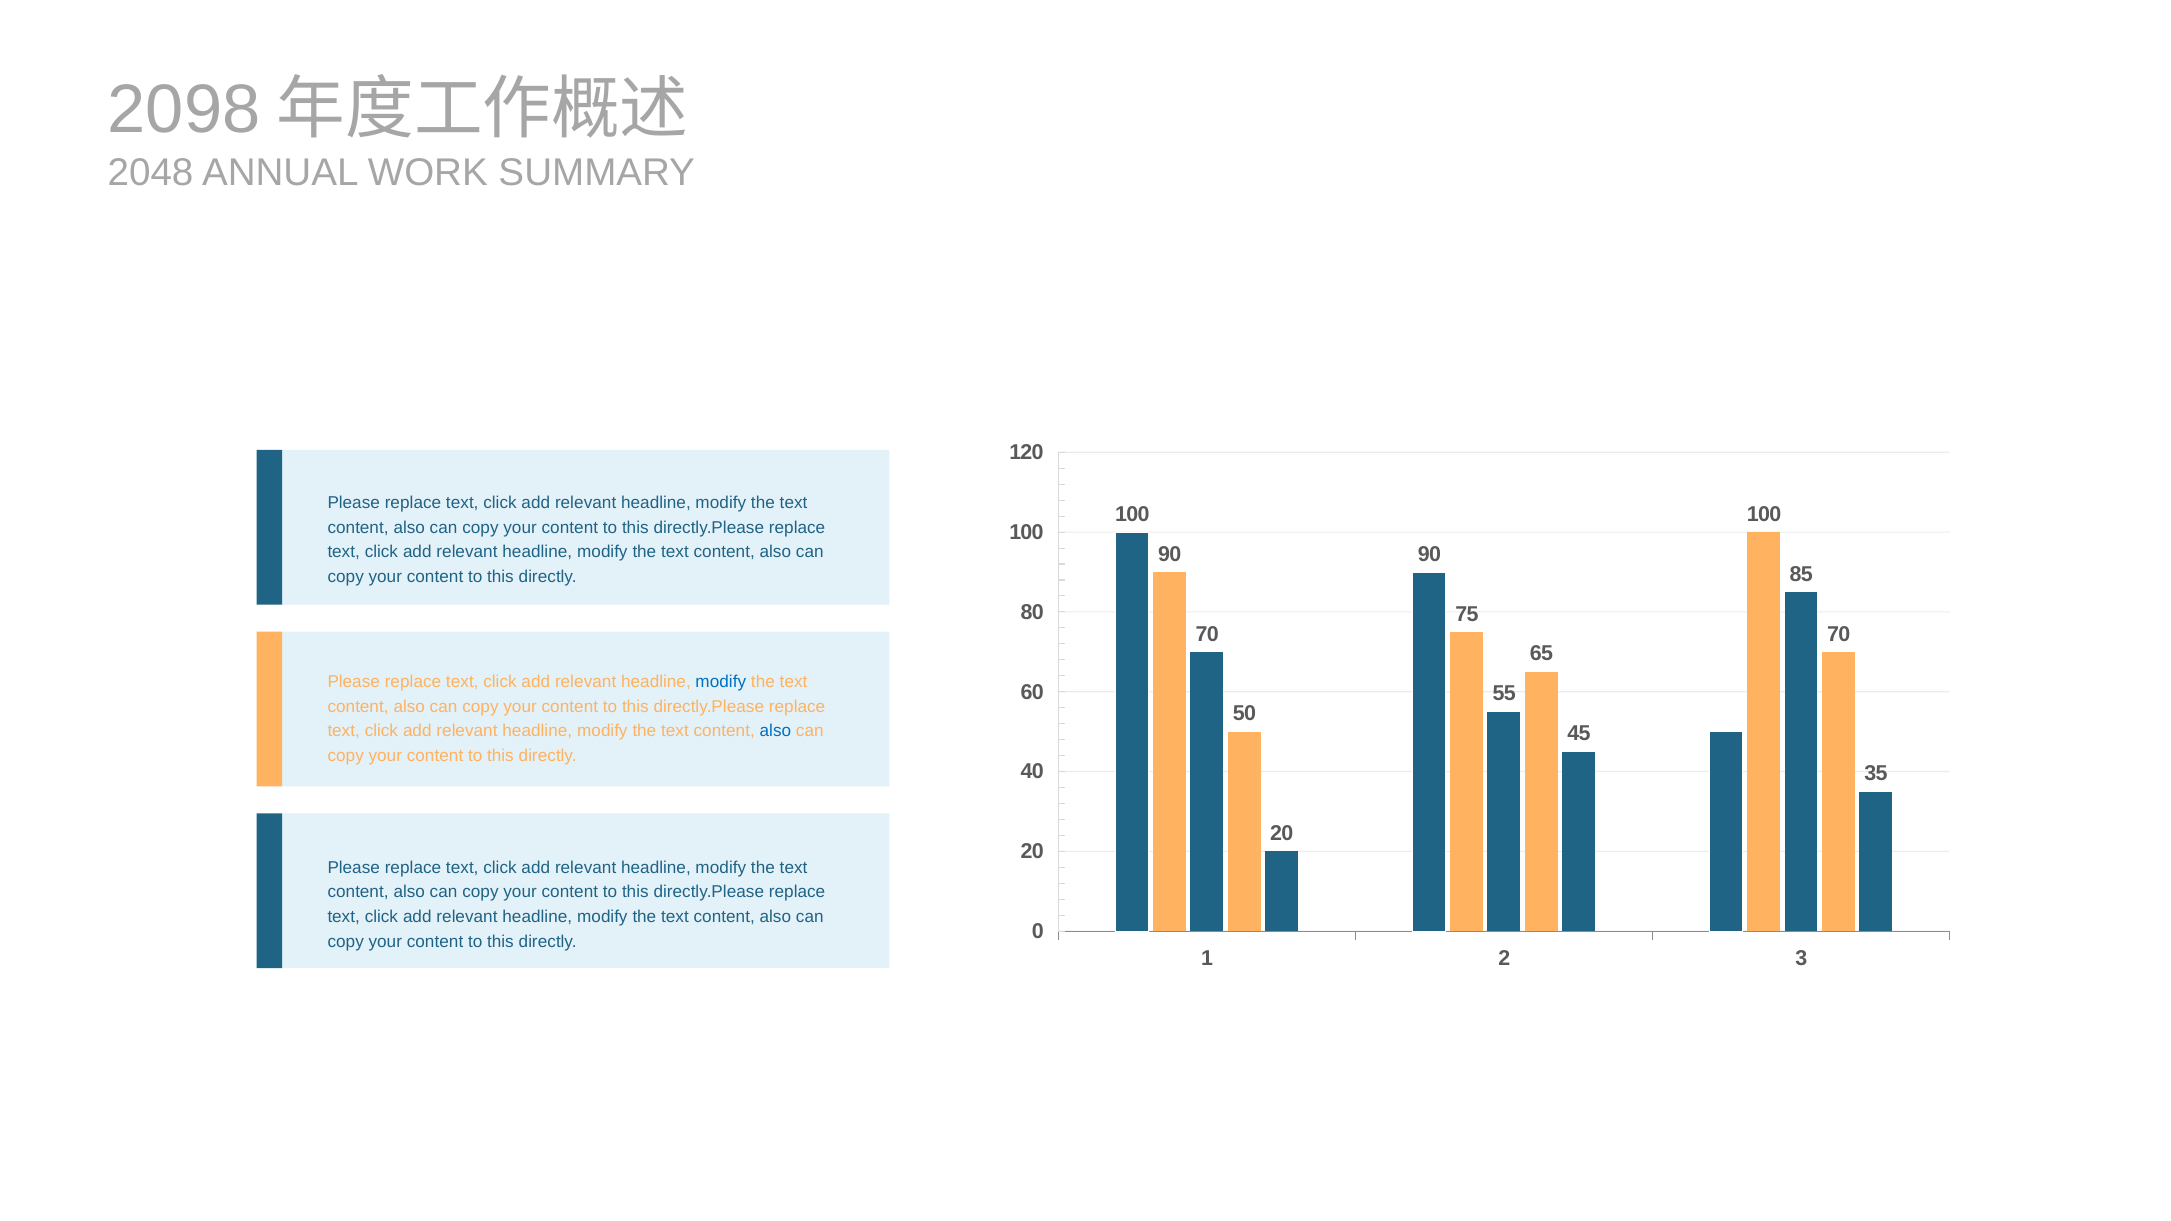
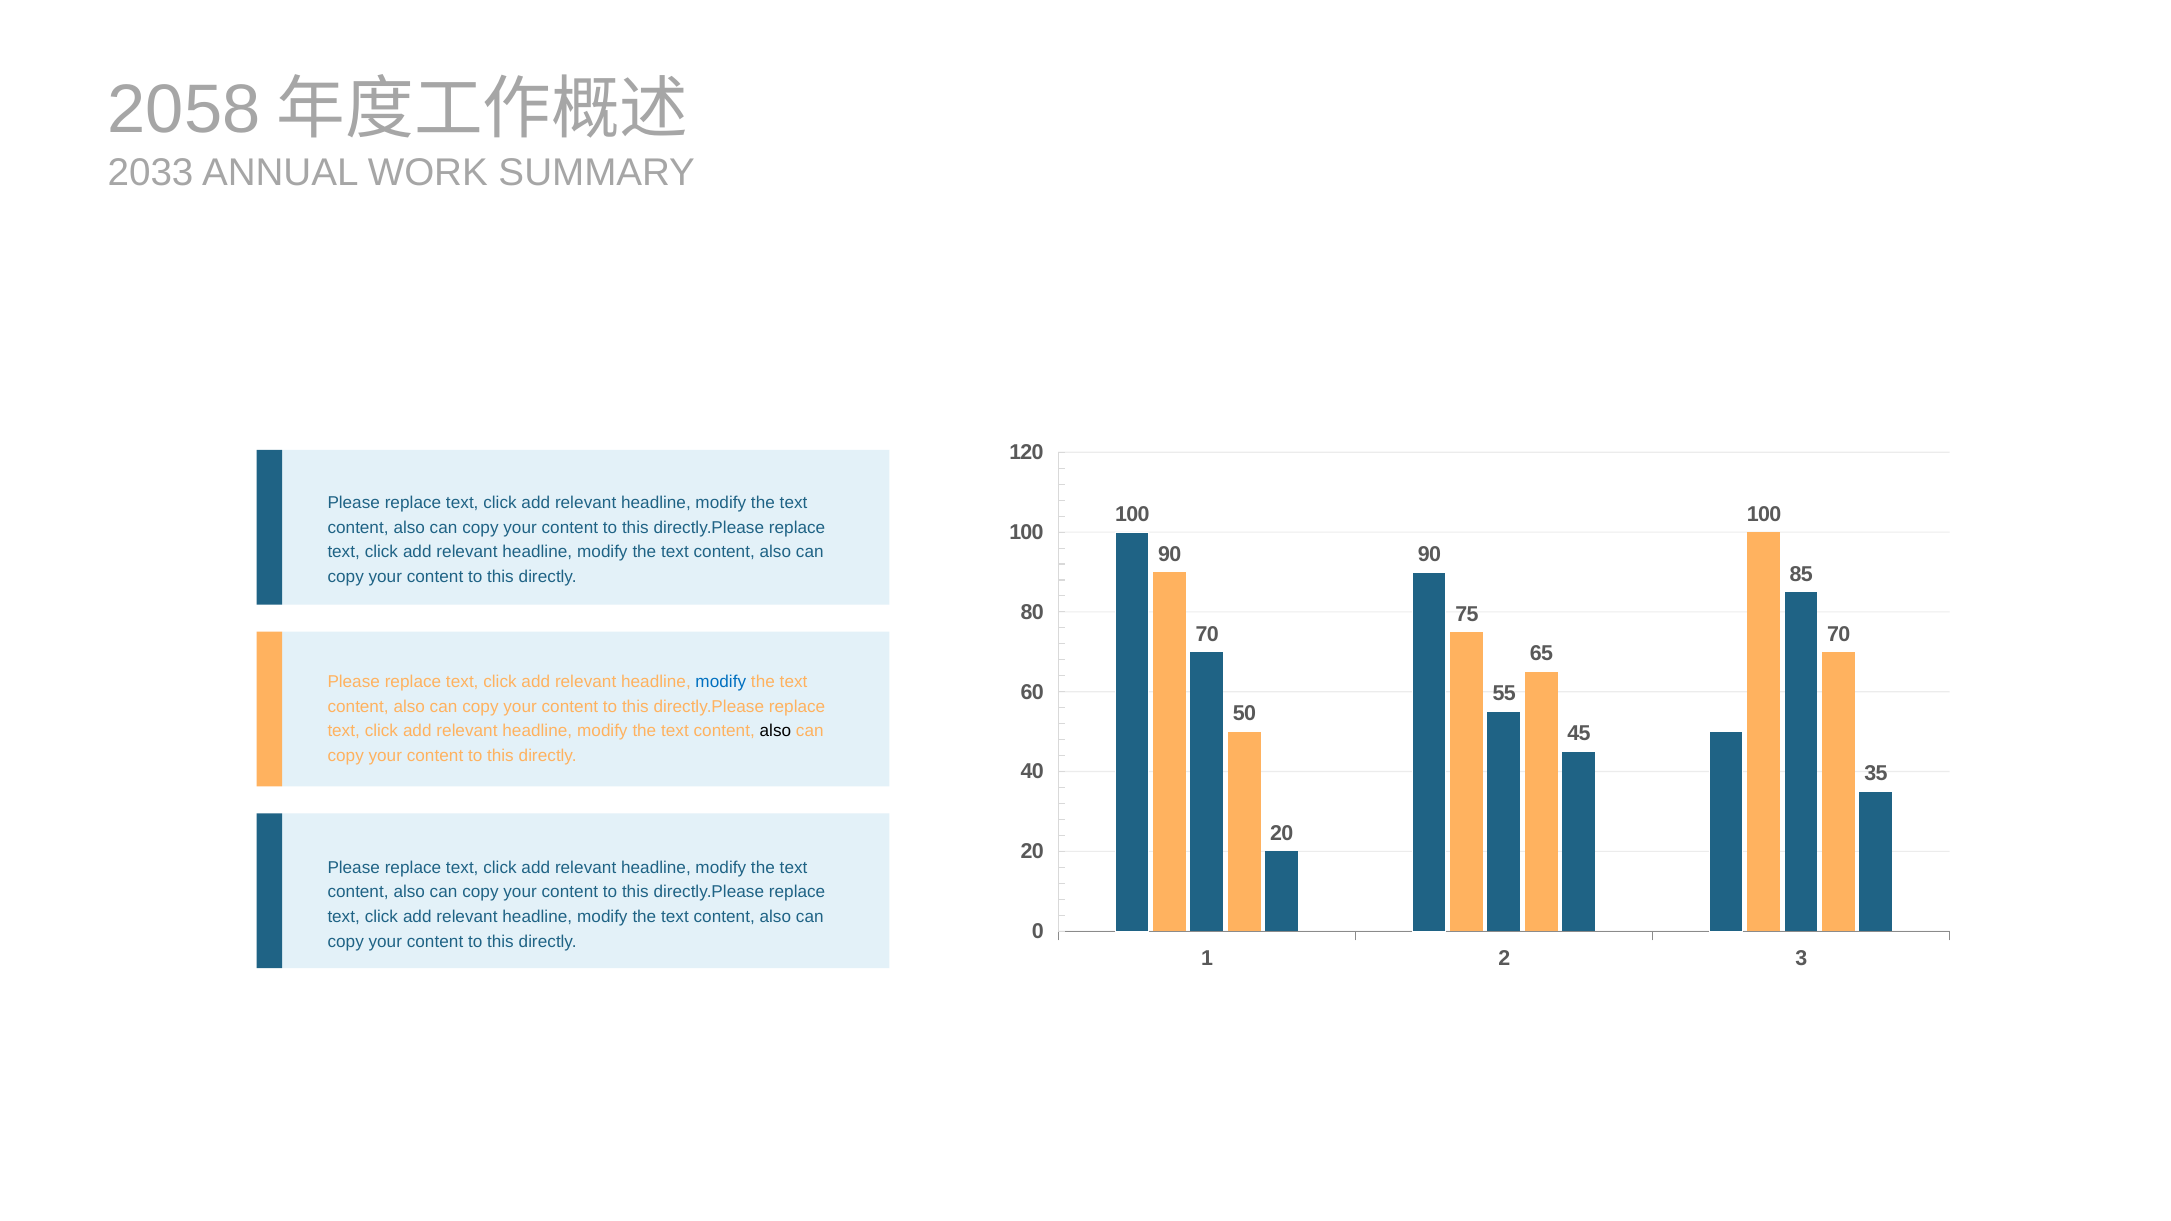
2098: 2098 -> 2058 (184, 109)
2048: 2048 -> 2033 (151, 173)
also colour: blue -> black (775, 731)
